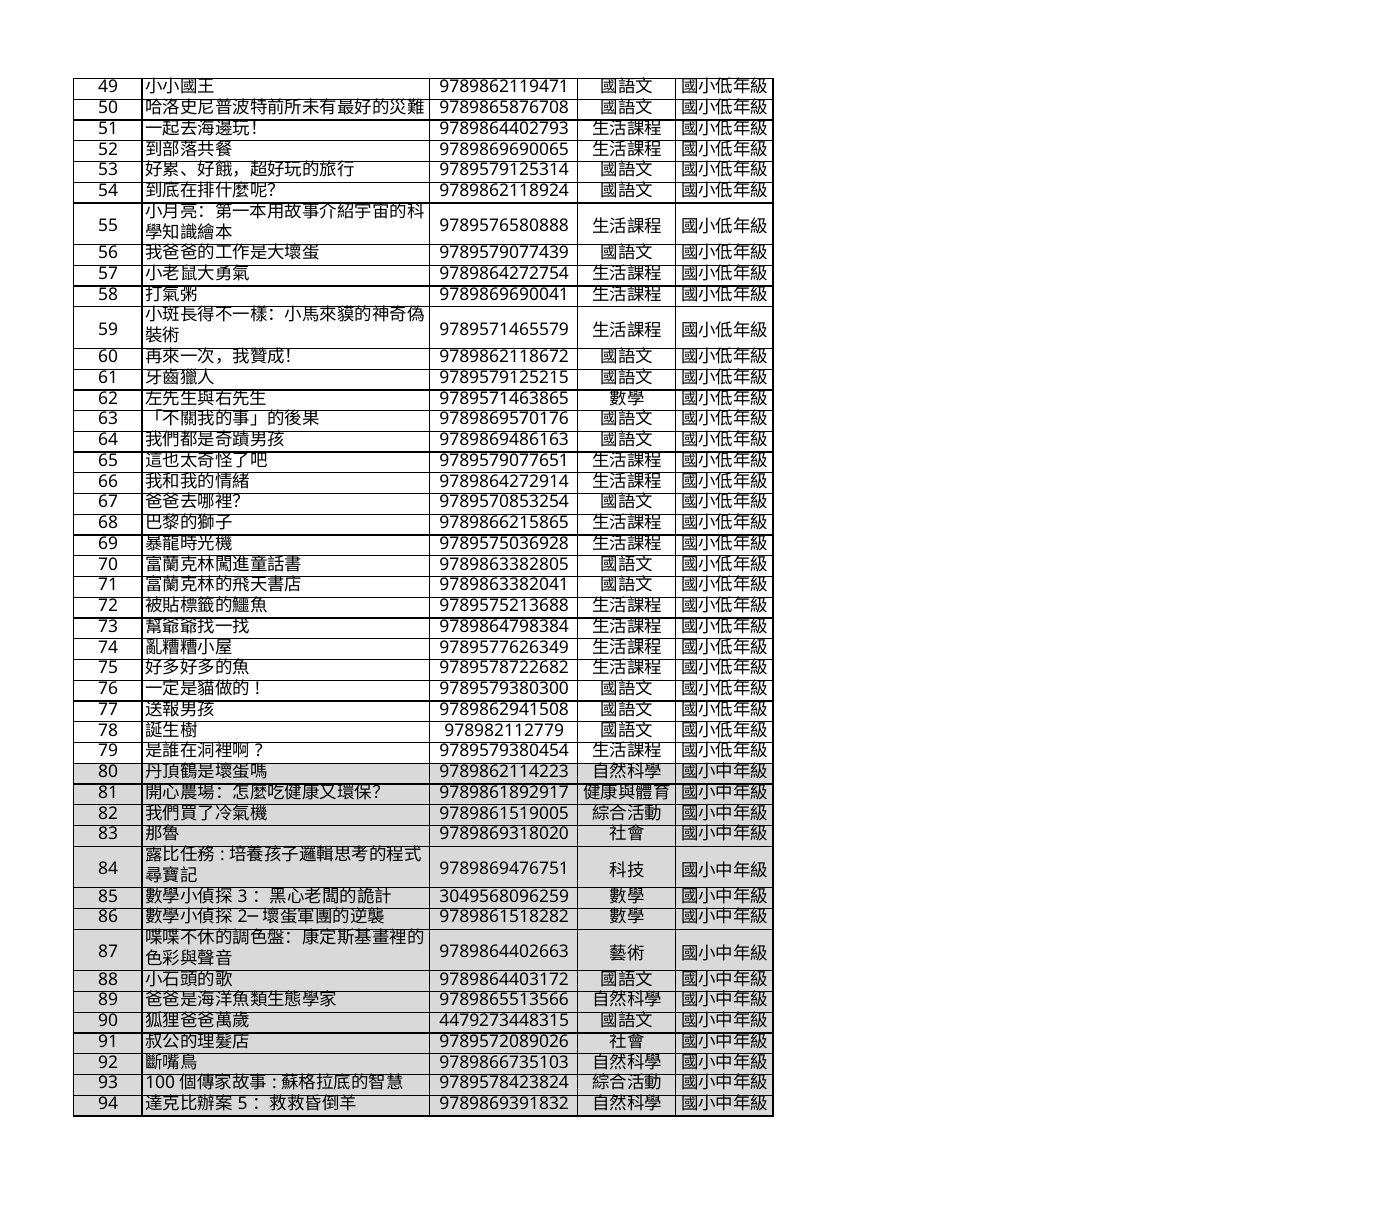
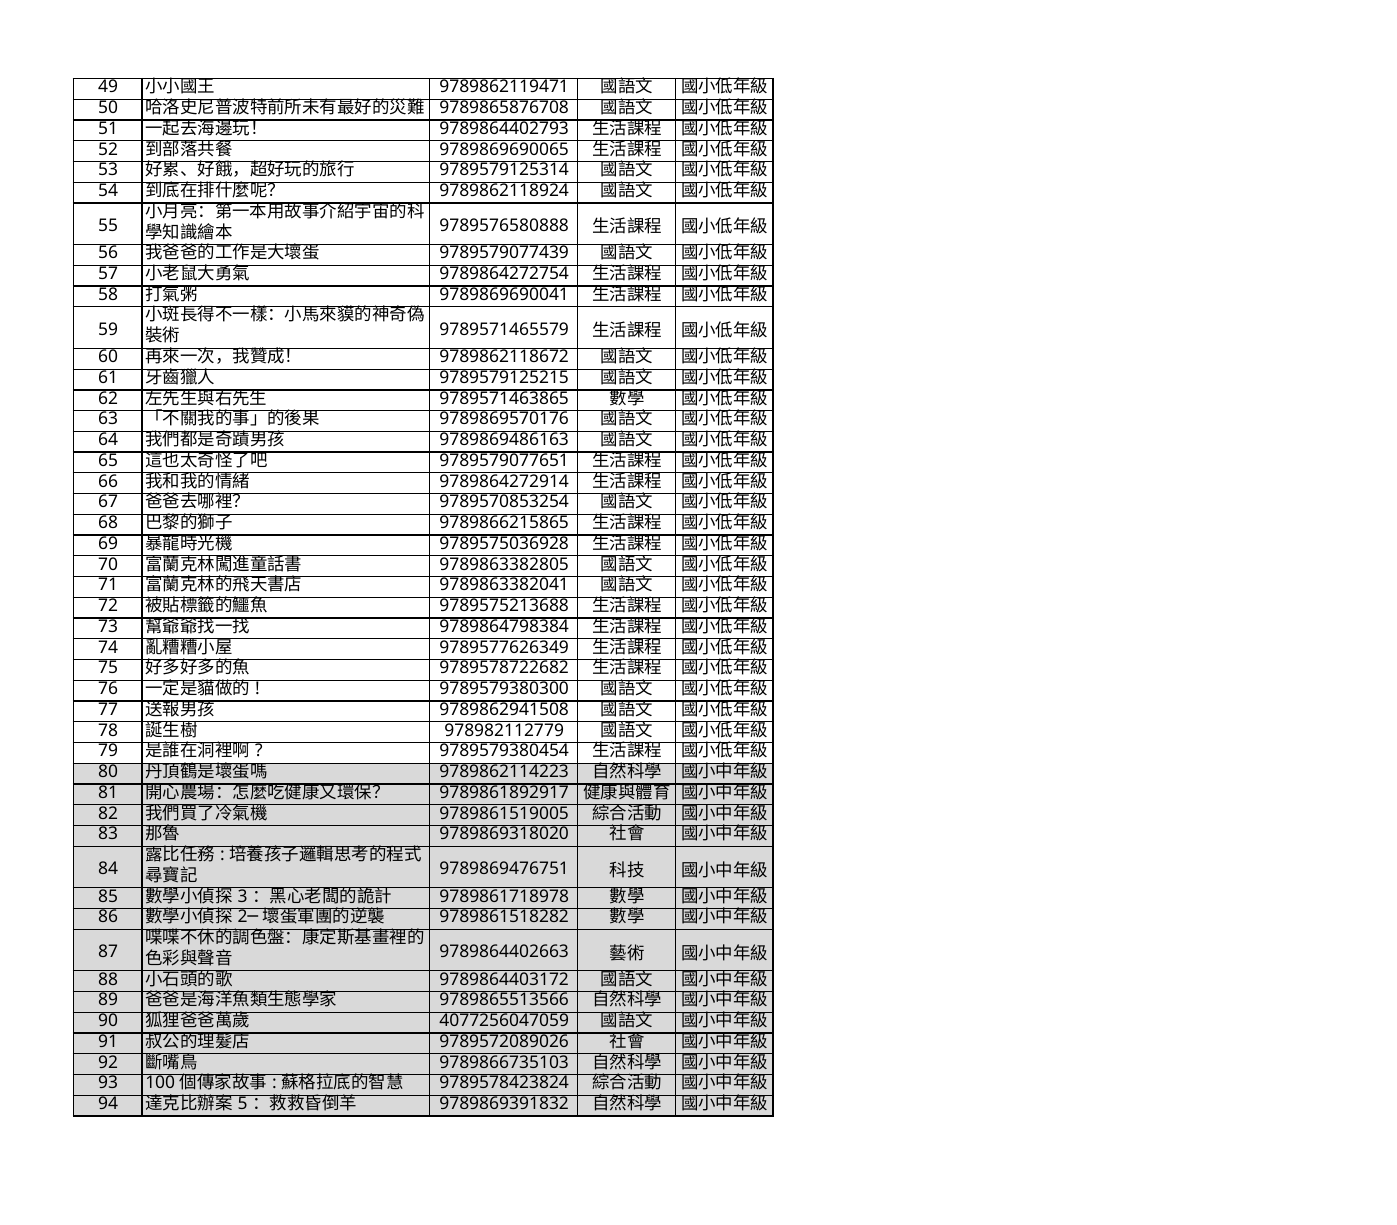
3049568096259: 3049568096259 -> 9789861718978 (504, 897)
4479273448315: 4479273448315 -> 4077256047059 (504, 1021)
